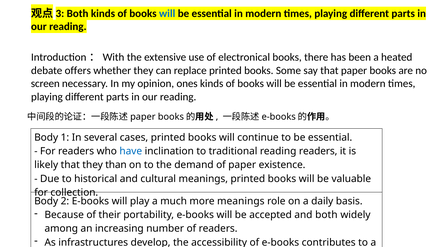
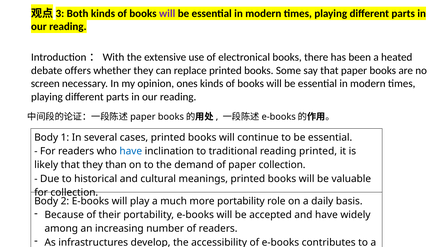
will colour: blue -> purple (167, 13)
reading readers: readers -> printed (318, 151)
paper existence: existence -> collection (282, 165)
more meanings: meanings -> portability (241, 201)
and both: both -> have (326, 215)
